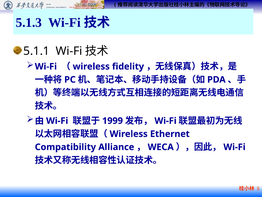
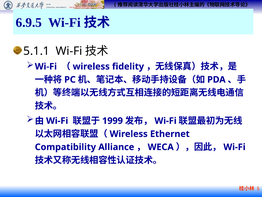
5.1.3: 5.1.3 -> 6.9.5 (29, 22)
